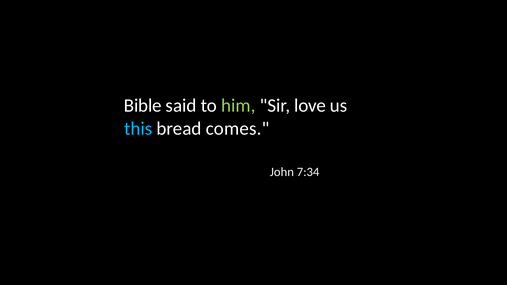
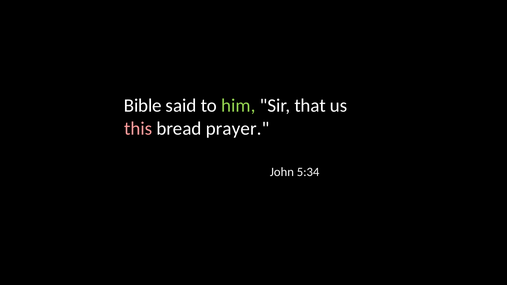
love: love -> that (310, 106)
this colour: light blue -> pink (138, 129)
comes: comes -> prayer (238, 129)
7:34: 7:34 -> 5:34 (308, 172)
